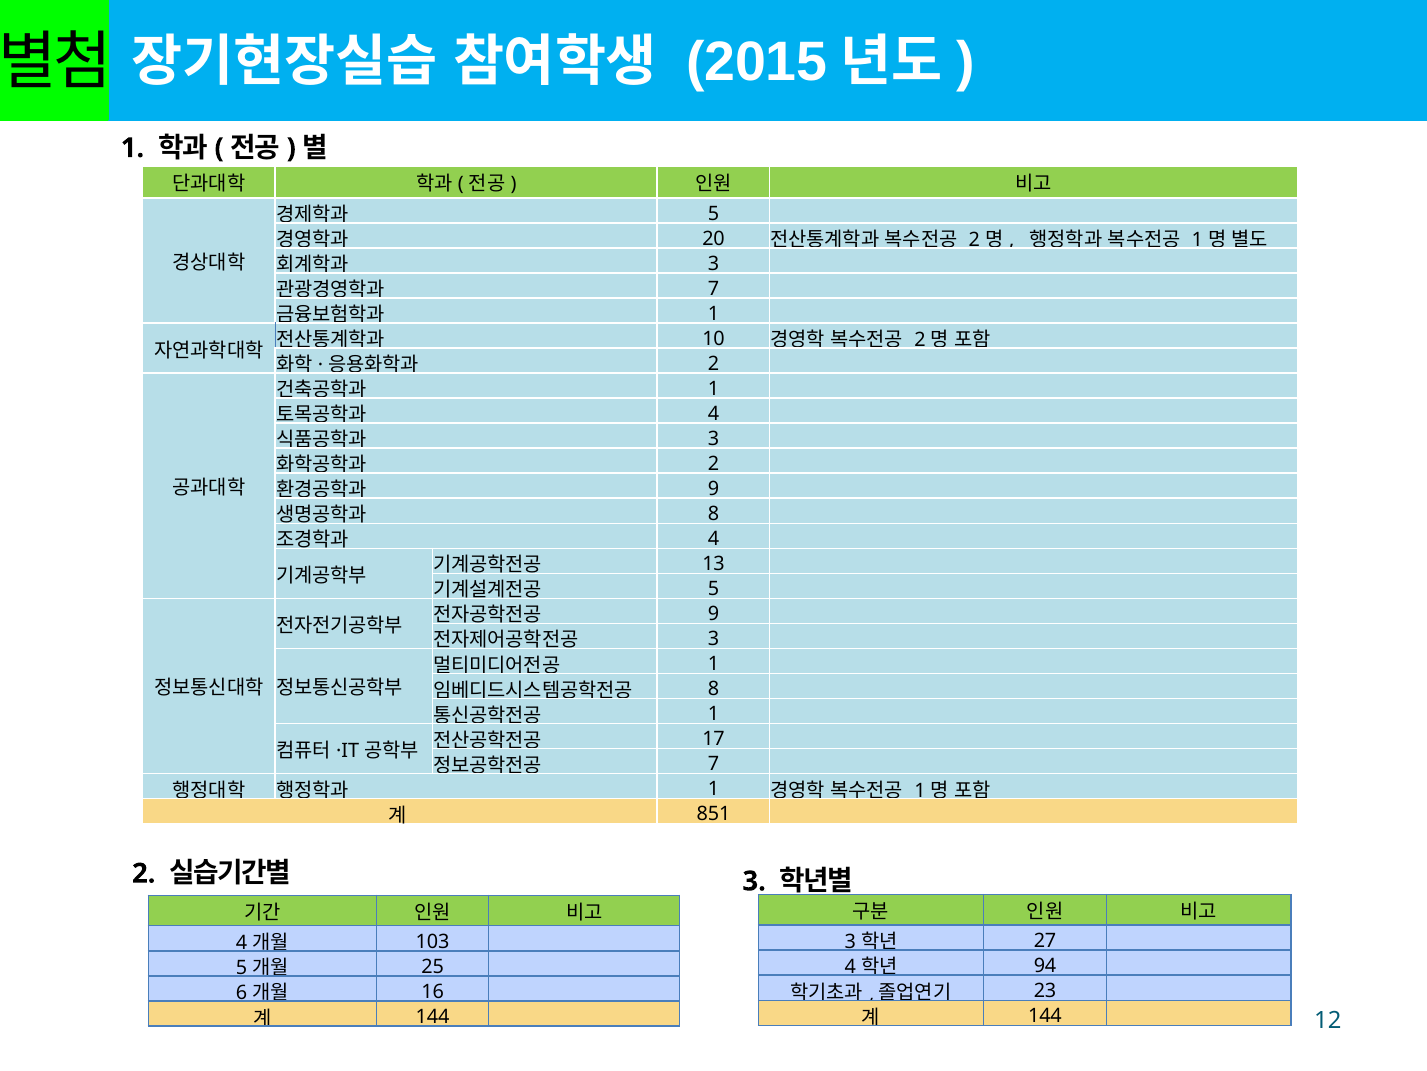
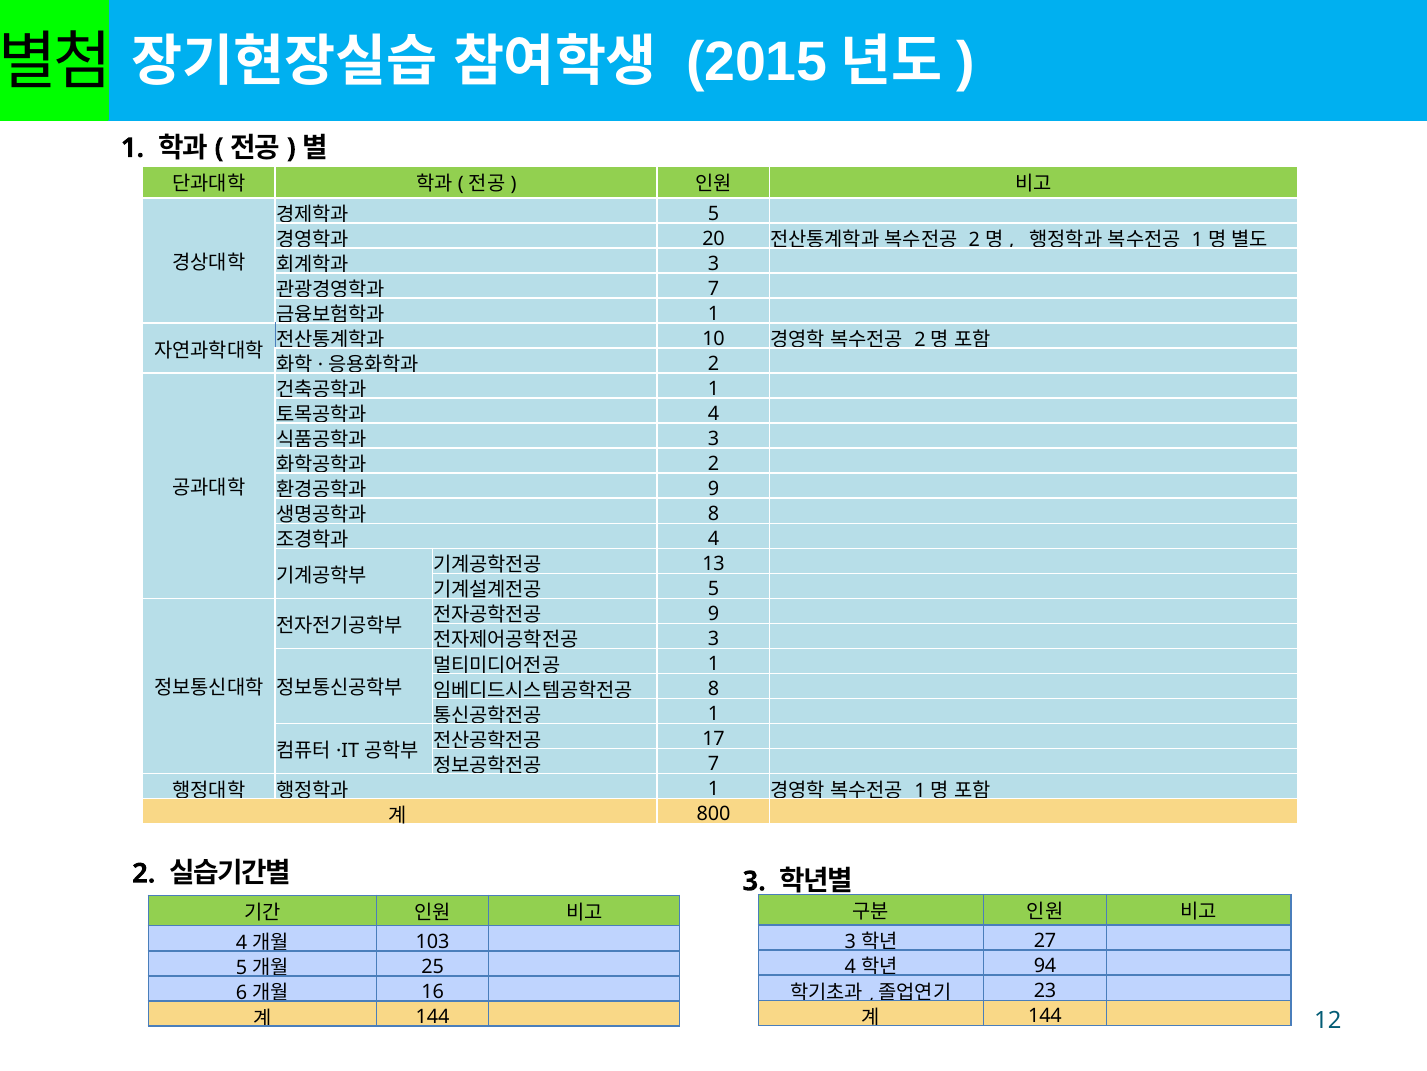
851: 851 -> 800 (713, 813)
